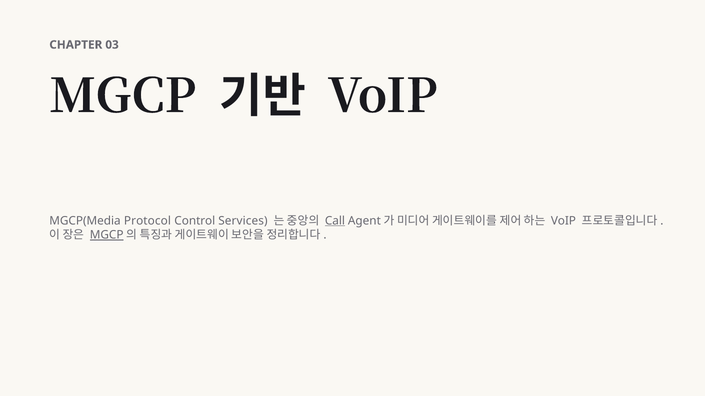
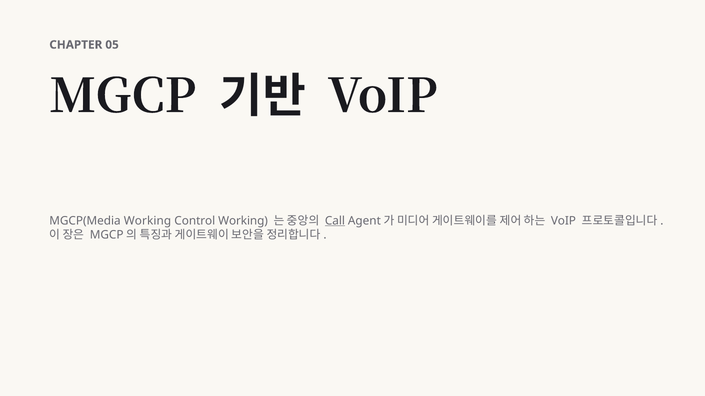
03: 03 -> 05 (112, 45)
MGCP(Media Protocol: Protocol -> Working (147, 221)
Control Services: Services -> Working (243, 221)
MGCP underline: present -> none (107, 235)
